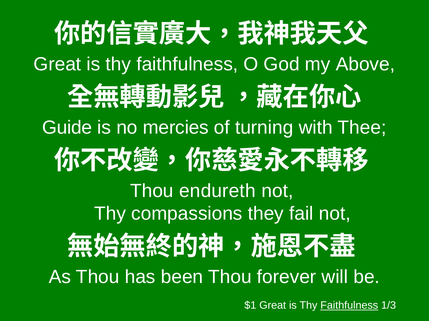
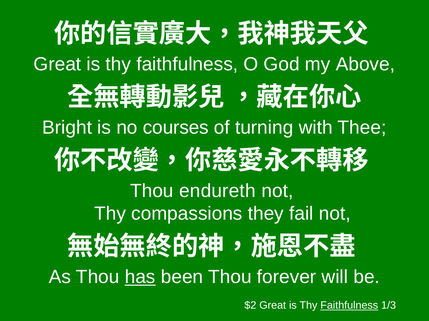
Guide: Guide -> Bright (67, 128)
mercies: mercies -> courses (176, 128)
has underline: none -> present (140, 278)
$1: $1 -> $2 (250, 306)
